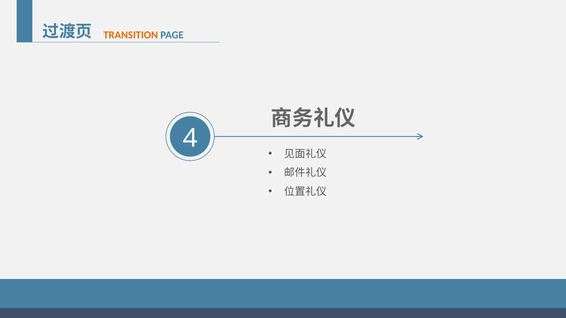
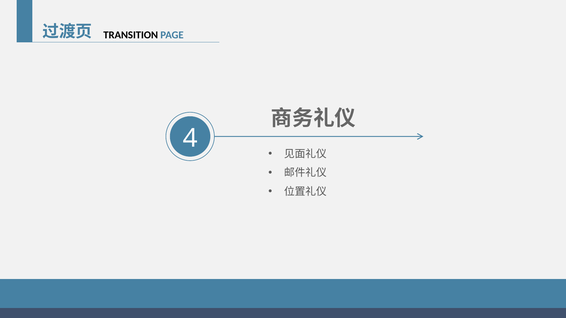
TRANSITION colour: orange -> black (131, 35)
